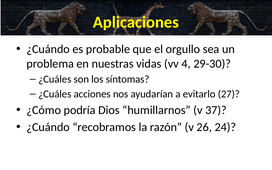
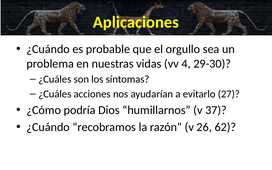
24: 24 -> 62 (225, 127)
